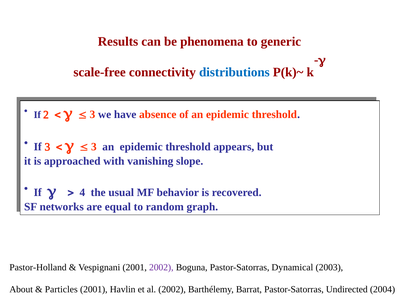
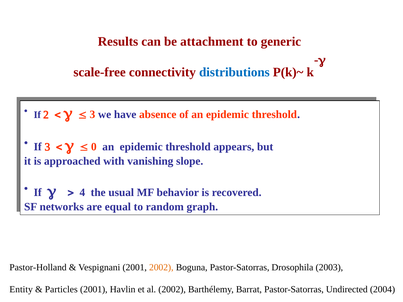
phenomena: phenomena -> attachment (212, 42)
3: 3 -> 0 (94, 147)
2002 colour: purple -> orange (161, 268)
Dynamical: Dynamical -> Drosophila (292, 268)
About: About -> Entity (21, 290)
